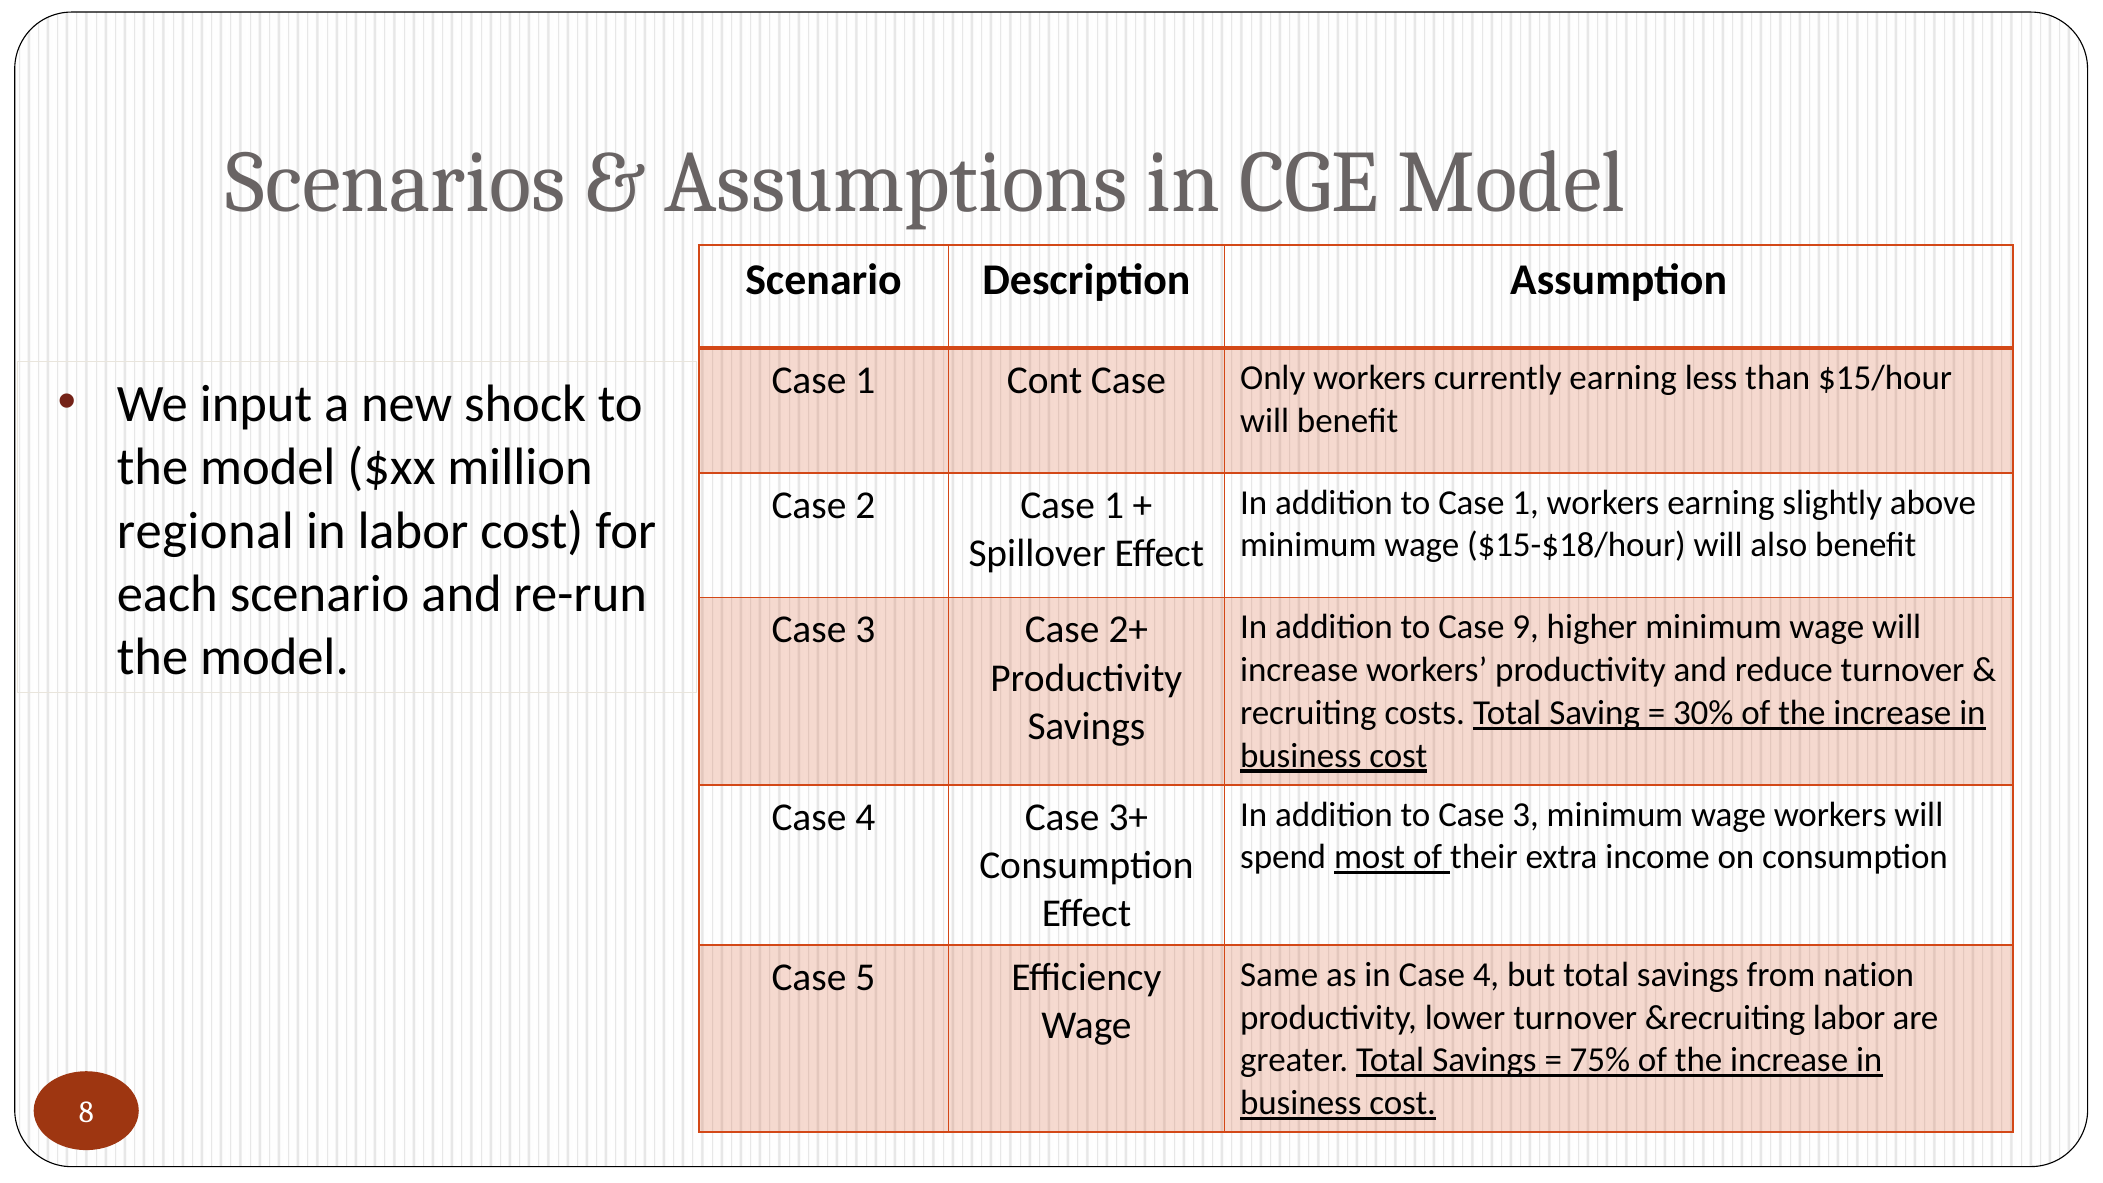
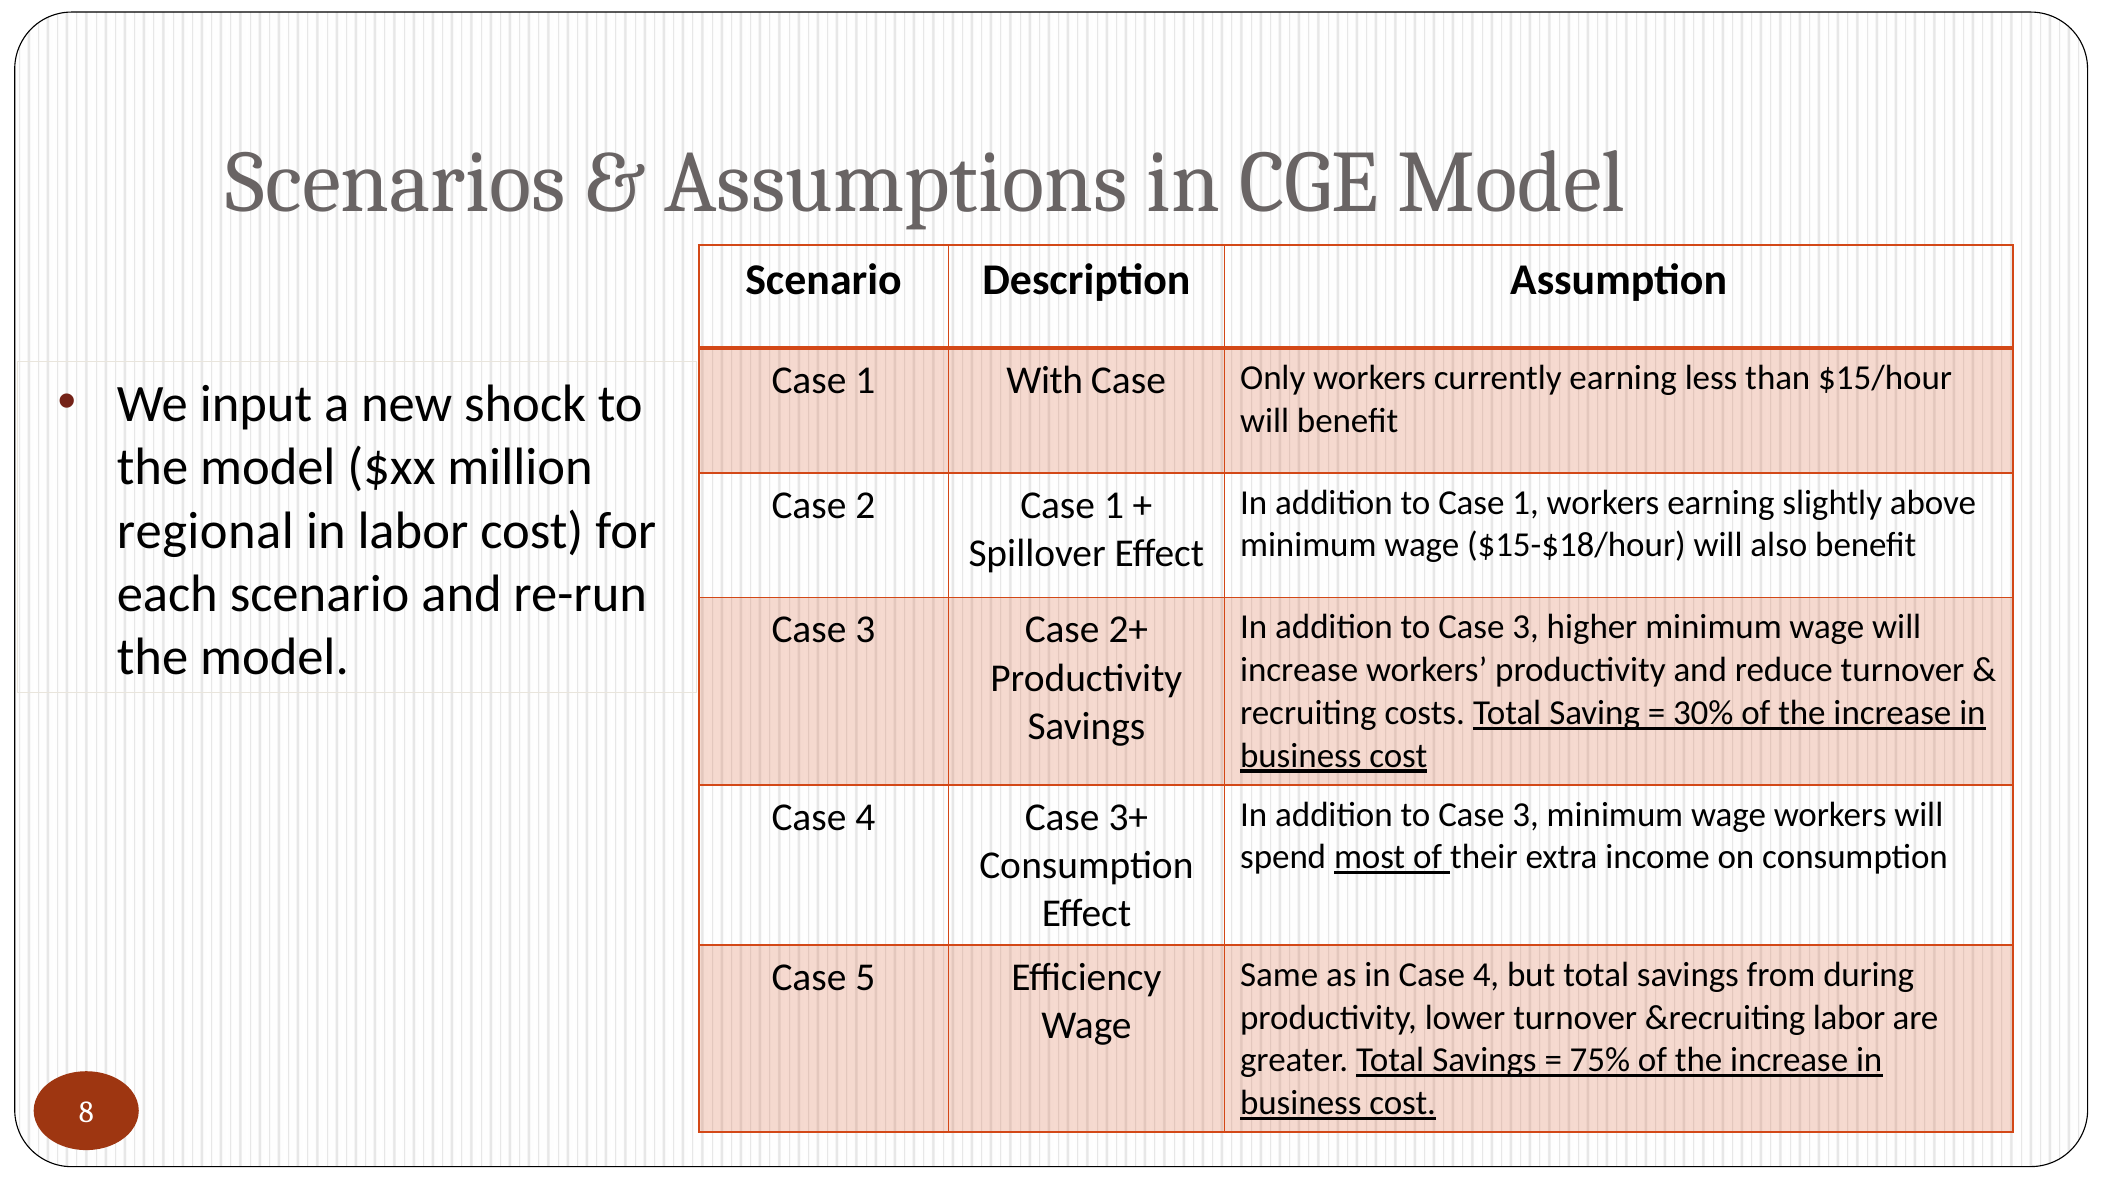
Cont: Cont -> With (1045, 380)
9: 9 -> 3 (1526, 627)
nation: nation -> during (1869, 975)
